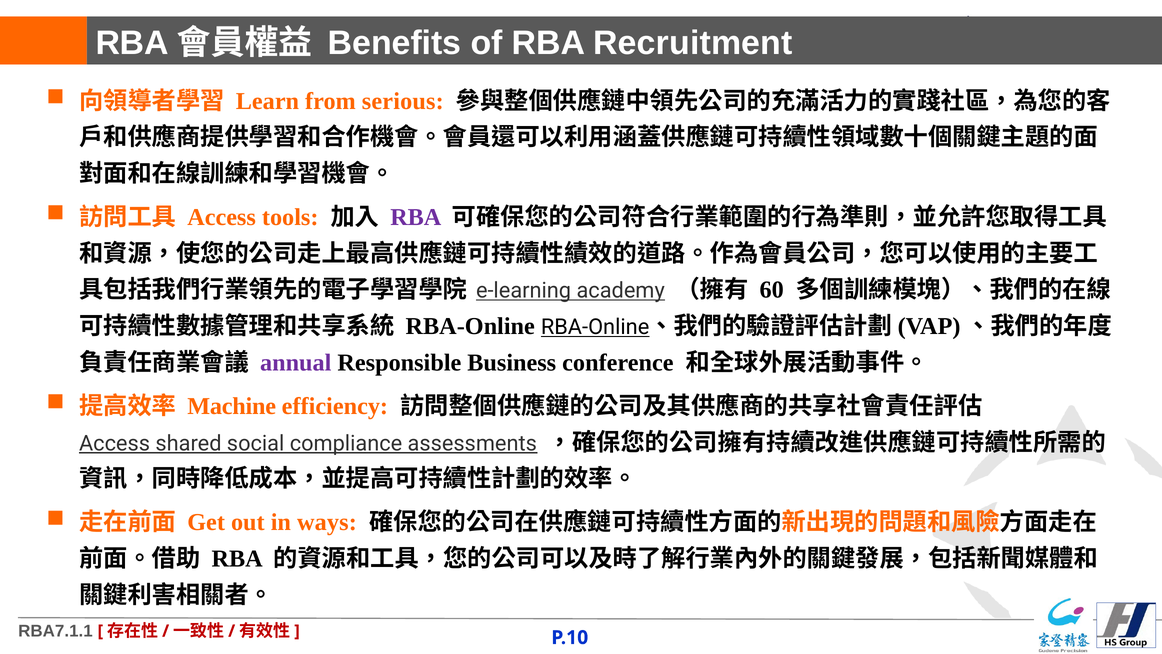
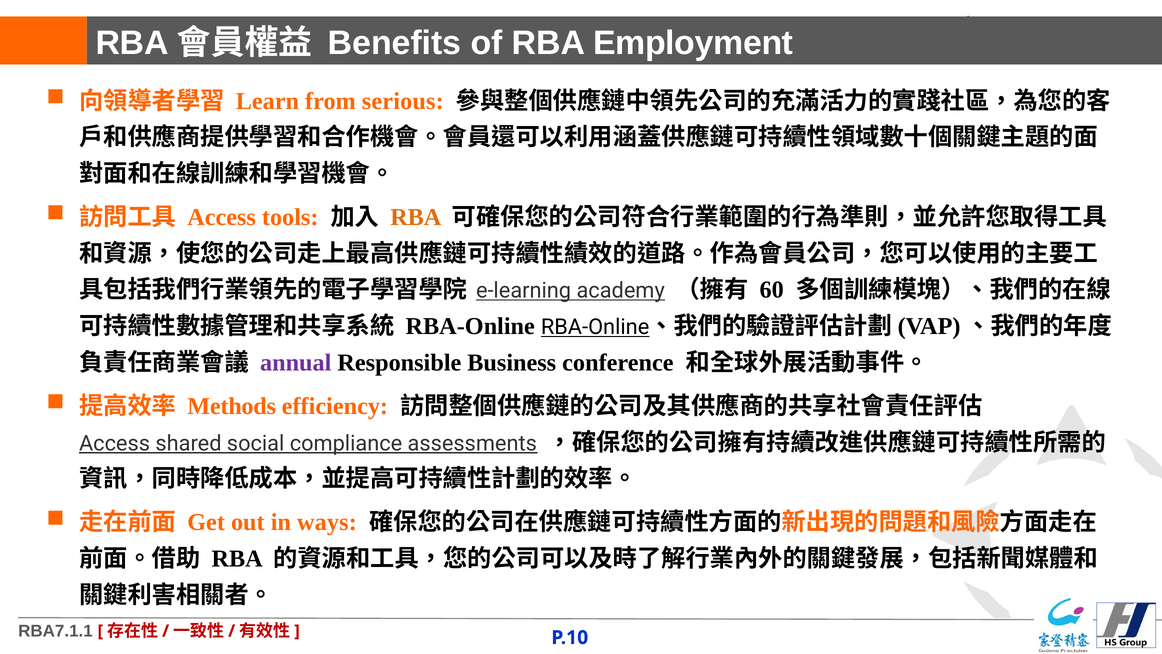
Recruitment: Recruitment -> Employment (693, 43)
RBA colour: purple -> orange (416, 217)
Machine: Machine -> Methods (232, 406)
